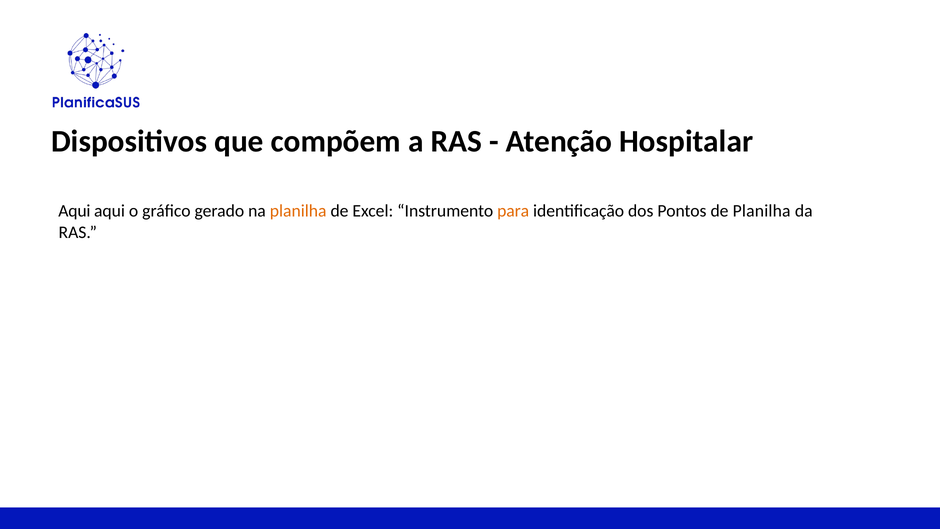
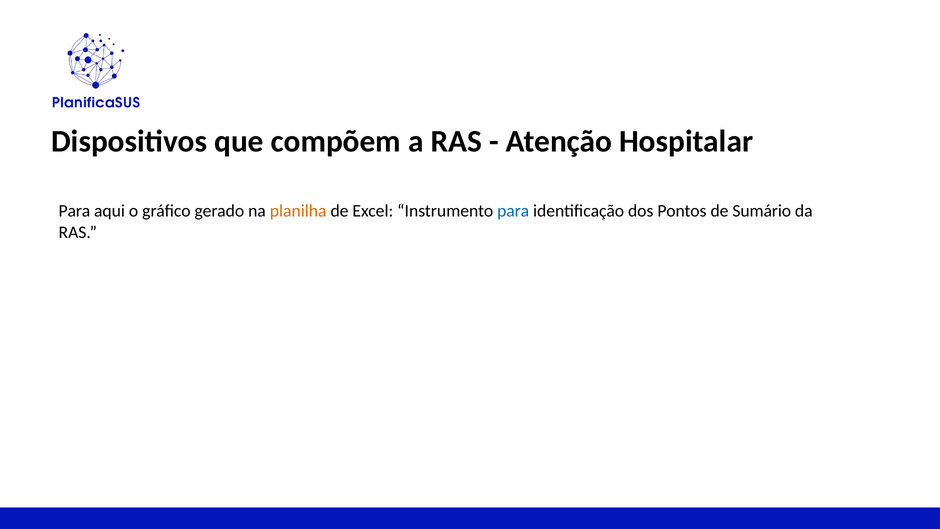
Aqui: Aqui -> Para (74, 211)
para colour: orange -> blue (513, 211)
de Planilha: Planilha -> Sumário (762, 211)
